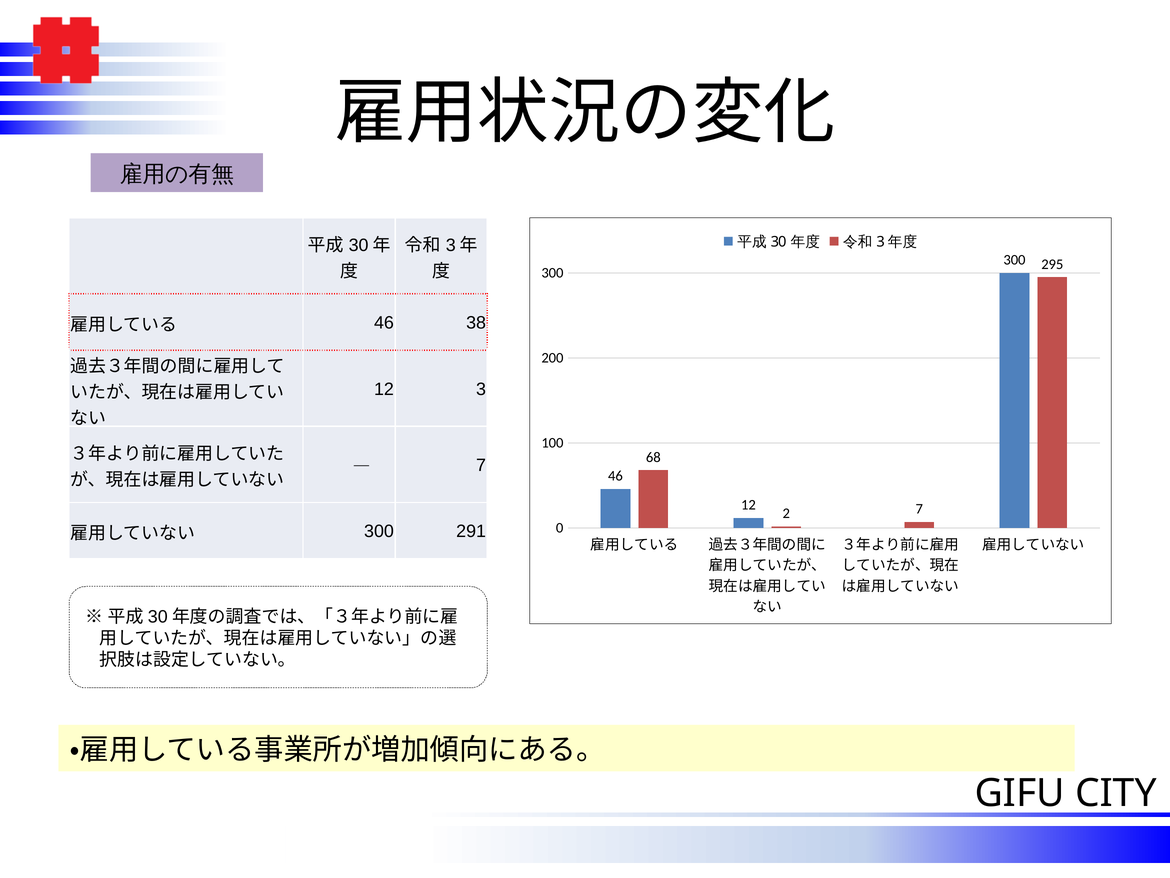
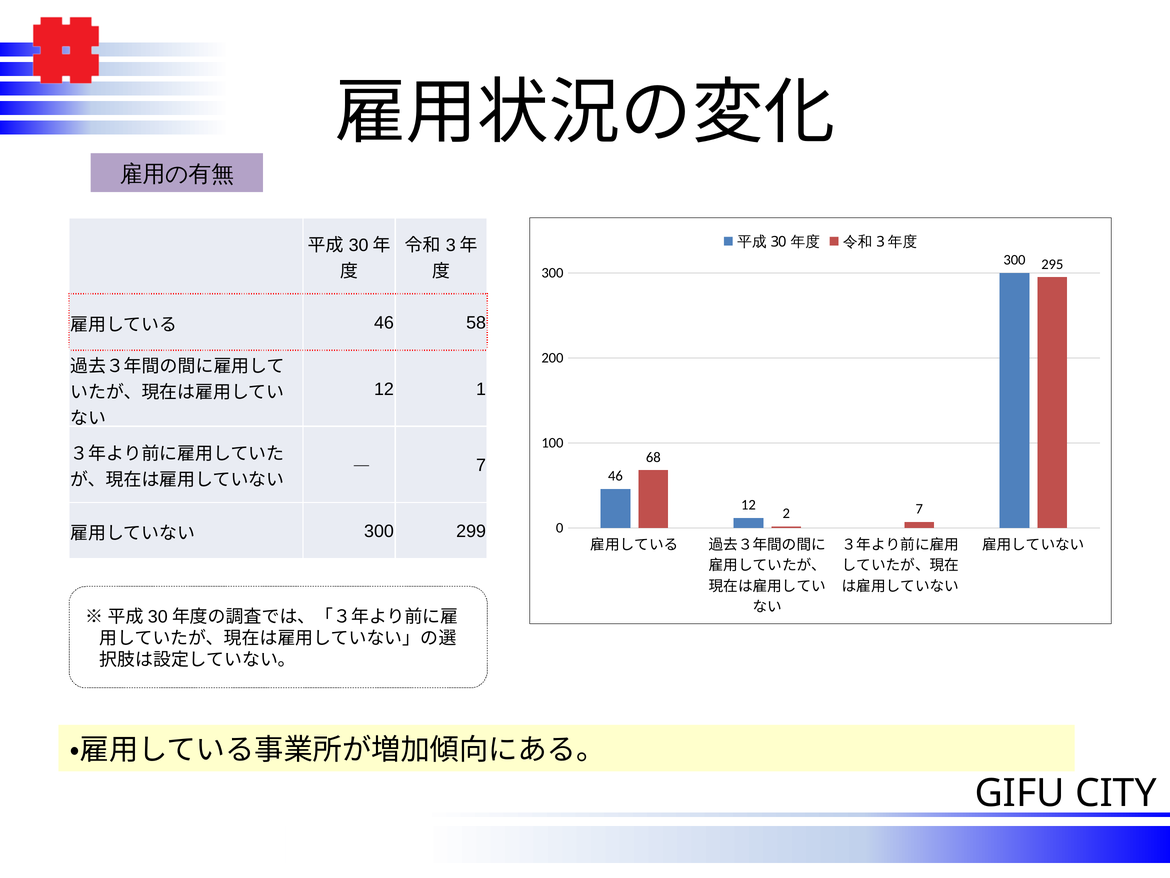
38: 38 -> 58 (476, 323)
3: 3 -> 1 (481, 389)
291: 291 -> 299 (471, 531)
